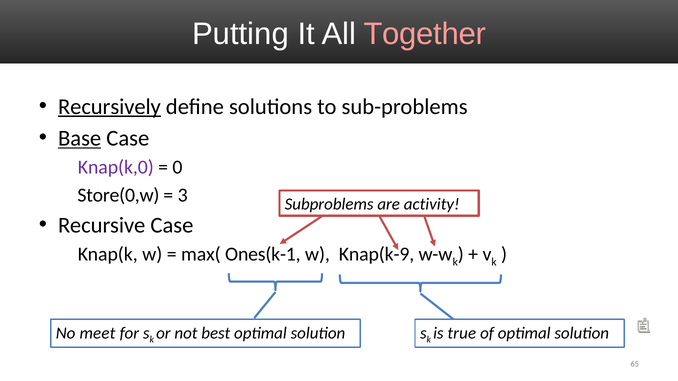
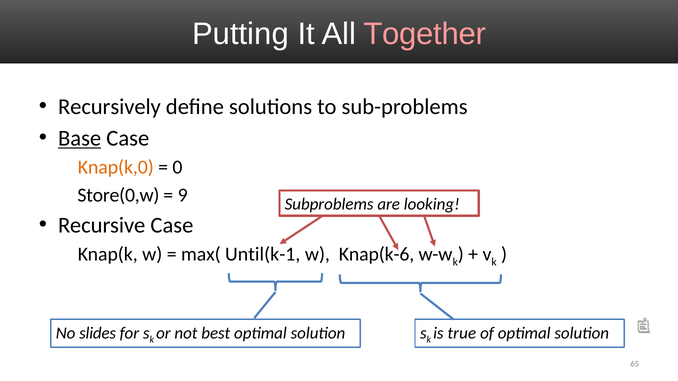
Recursively underline: present -> none (109, 107)
Knap(k,0 colour: purple -> orange (116, 168)
3: 3 -> 9 (183, 195)
activity: activity -> looking (432, 205)
Ones(k-1: Ones(k-1 -> Until(k-1 (263, 254)
Knap(k-9: Knap(k-9 -> Knap(k-6 (377, 254)
meet: meet -> slides (98, 333)
